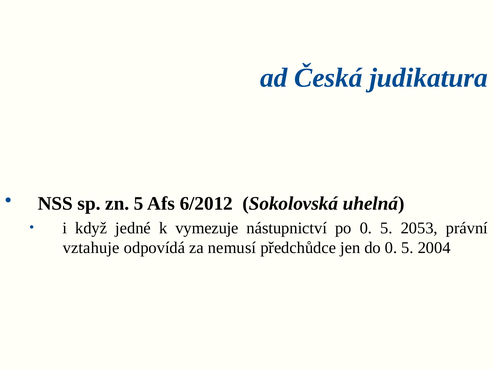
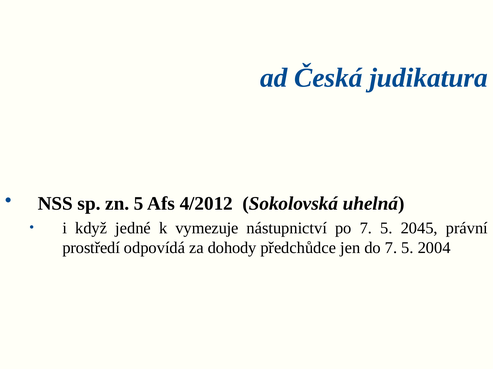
6/2012: 6/2012 -> 4/2012 (206, 204)
po 0: 0 -> 7 (366, 228)
2053: 2053 -> 2045 (419, 228)
vztahuje: vztahuje -> prostředí (91, 248)
nemusí: nemusí -> dohody (232, 248)
do 0: 0 -> 7 (391, 248)
